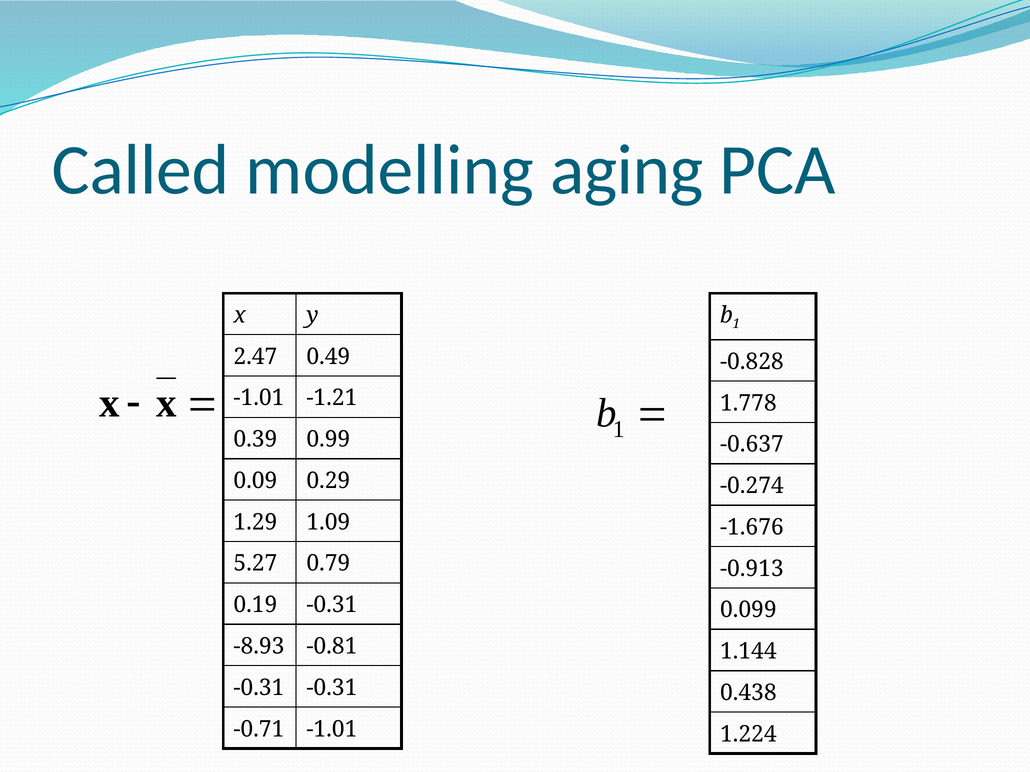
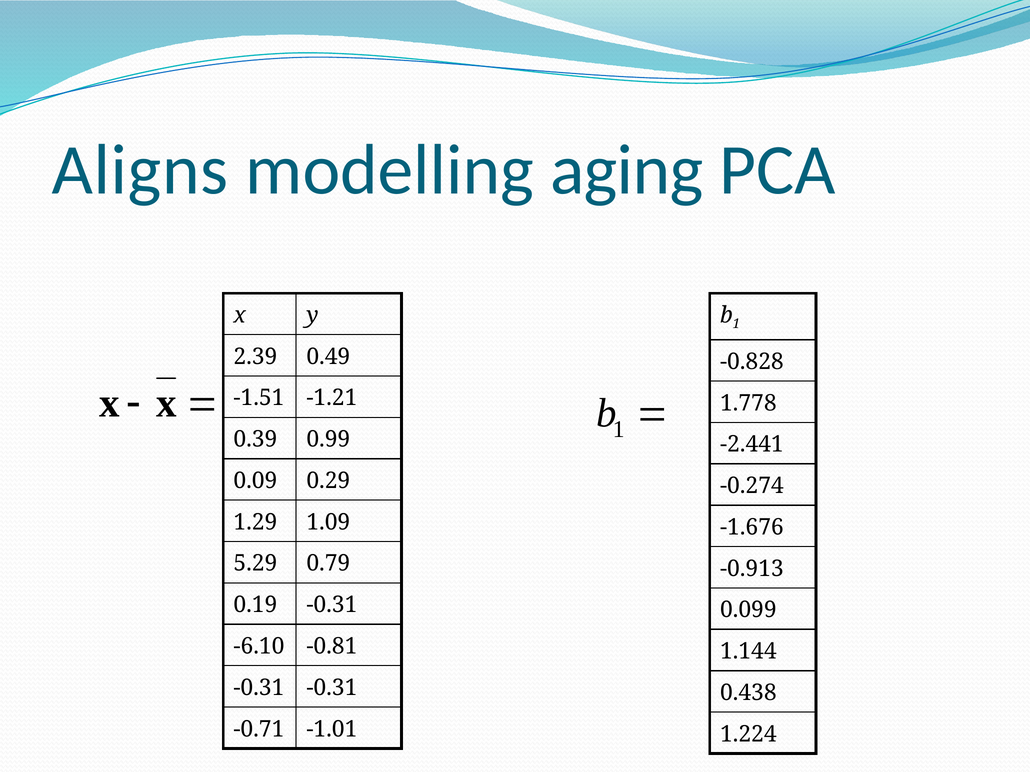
Called: Called -> Aligns (140, 170)
2.47: 2.47 -> 2.39 (255, 357)
-1.01: -1.01 -> -1.51 (259, 398)
-0.637: -0.637 -> -2.441 (752, 445)
5.27: 5.27 -> 5.29 (255, 564)
-8.93: -8.93 -> -6.10 (259, 647)
